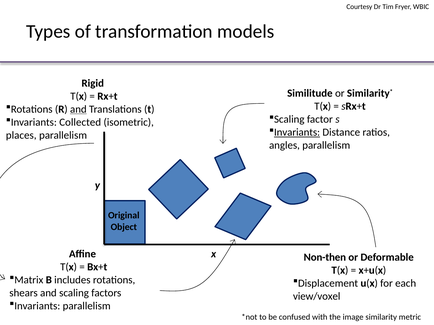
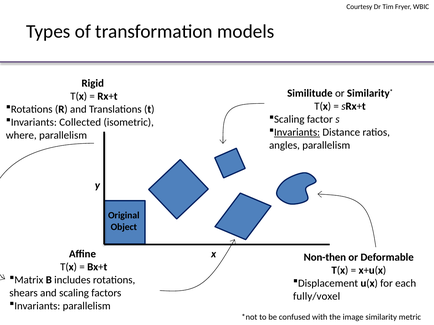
and underline: present -> none (78, 109)
places: places -> where (21, 135)
view/voxel: view/voxel -> fully/voxel (317, 297)
